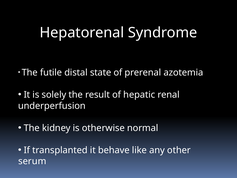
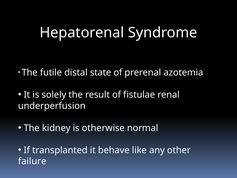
hepatic: hepatic -> fistulae (139, 95)
serum: serum -> failure (32, 161)
